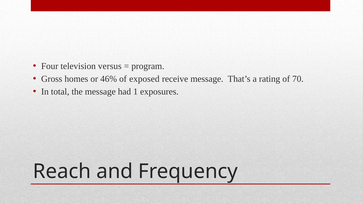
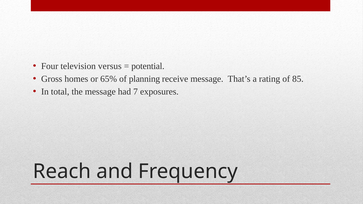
program: program -> potential (148, 66)
46%: 46% -> 65% (109, 79)
exposed: exposed -> planning (144, 79)
70: 70 -> 85 (298, 79)
1: 1 -> 7 (136, 92)
